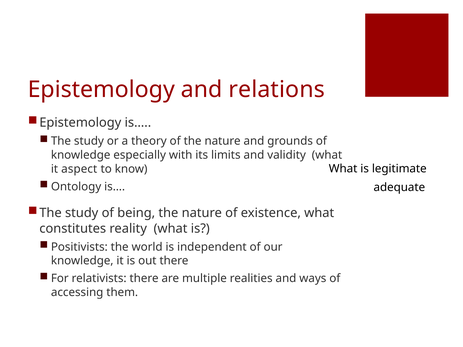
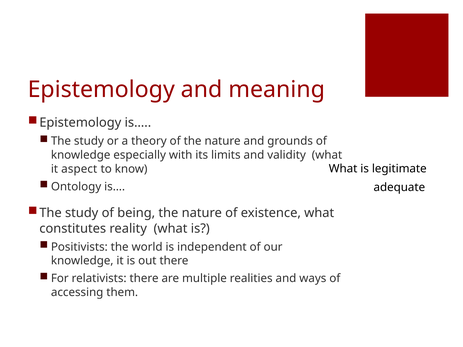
relations: relations -> meaning (277, 90)
